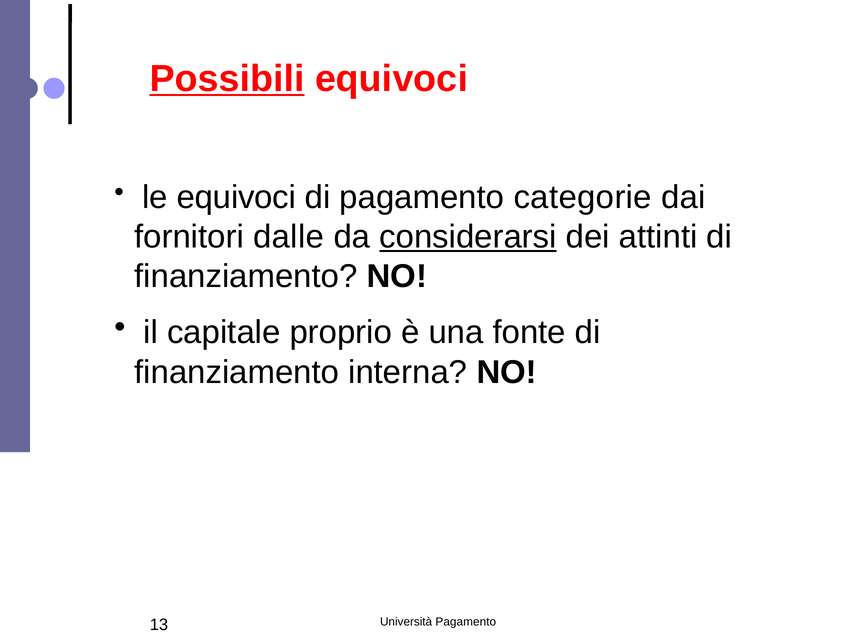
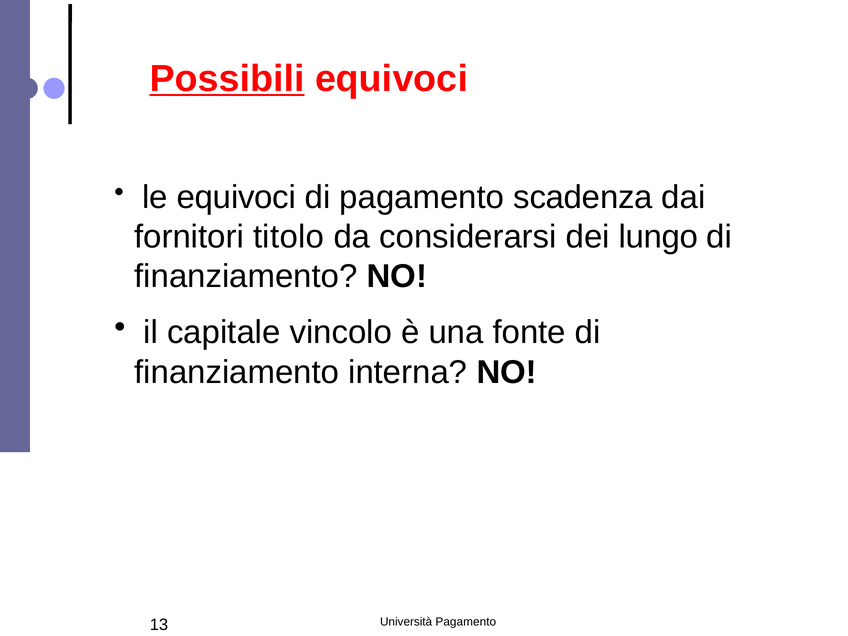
categorie: categorie -> scadenza (583, 197)
dalle: dalle -> titolo (289, 237)
considerarsi underline: present -> none (468, 237)
attinti: attinti -> lungo (658, 237)
proprio: proprio -> vincolo (341, 333)
